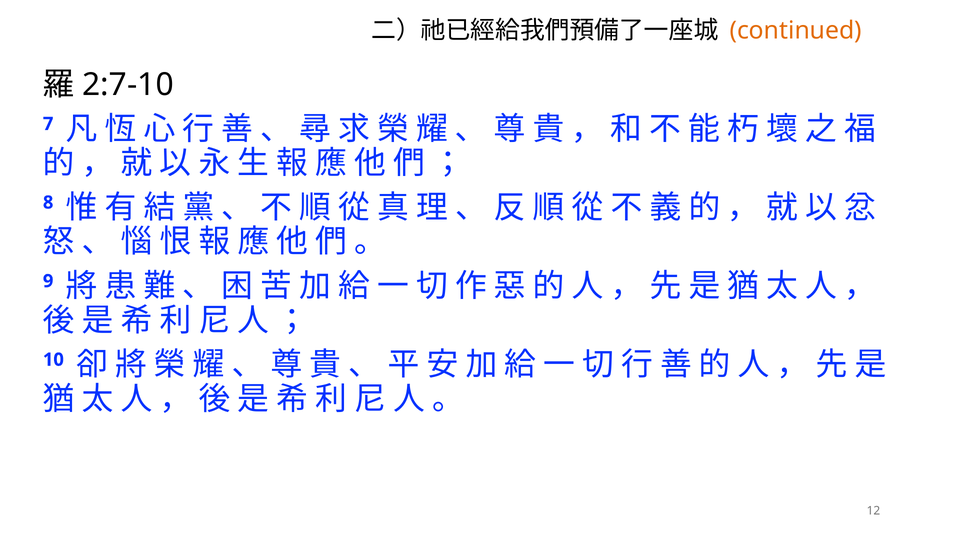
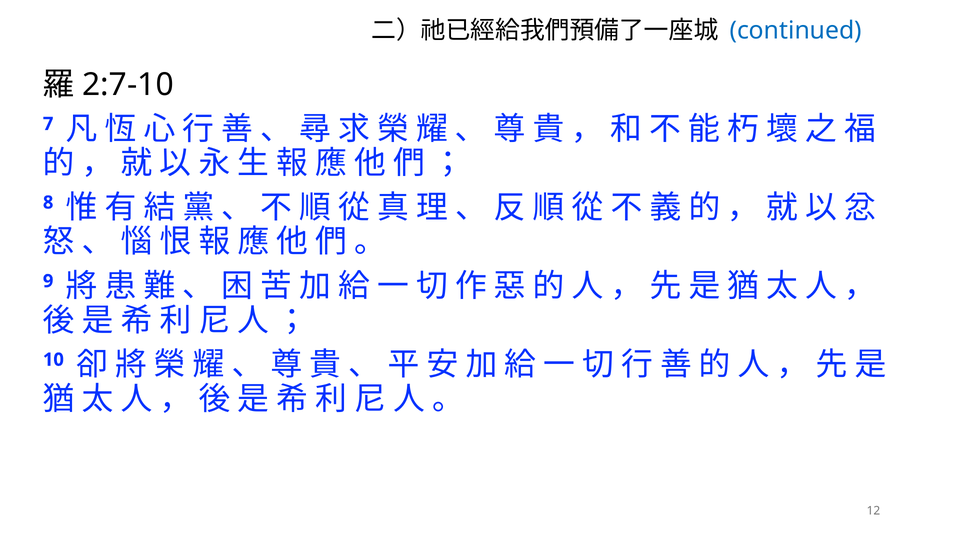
continued colour: orange -> blue (796, 31)
